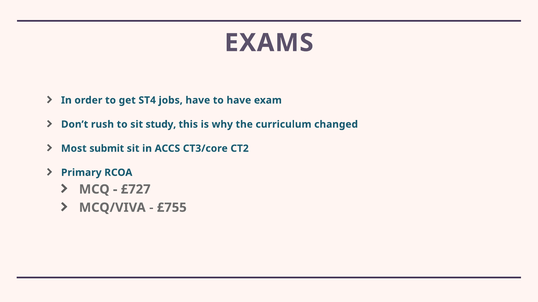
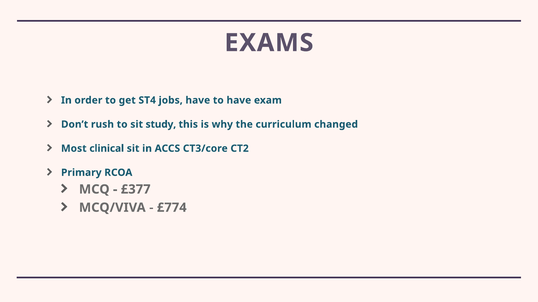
submit: submit -> clinical (107, 149)
£727: £727 -> £377 (136, 190)
£755: £755 -> £774 (172, 208)
